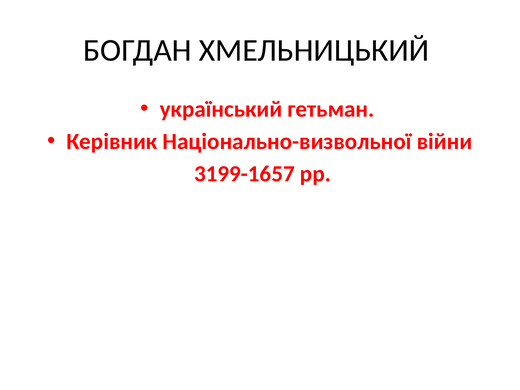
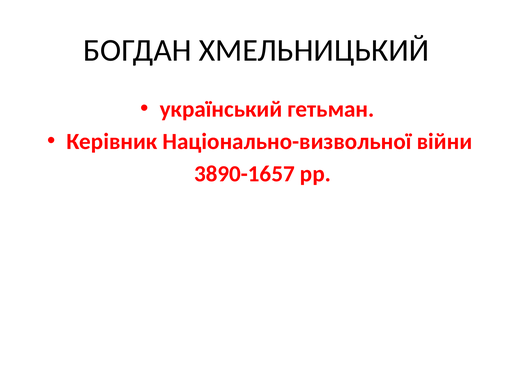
3199-1657: 3199-1657 -> 3890-1657 (244, 174)
